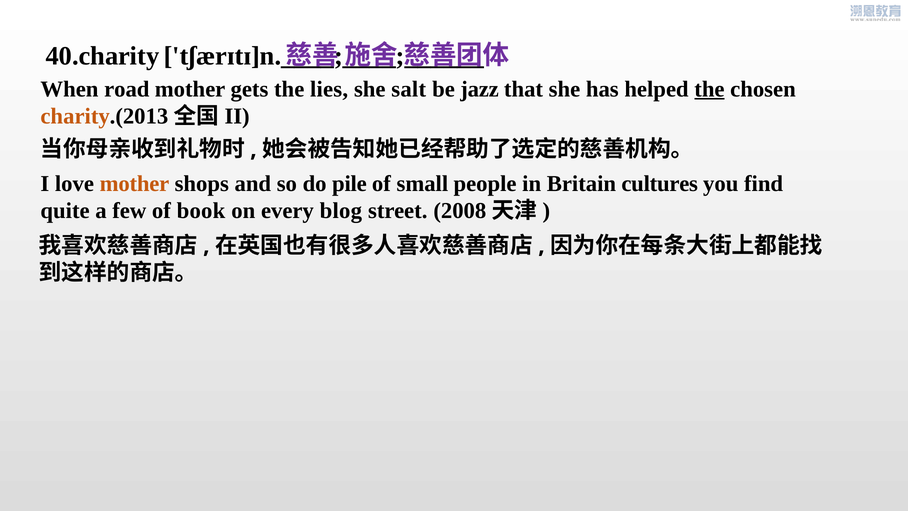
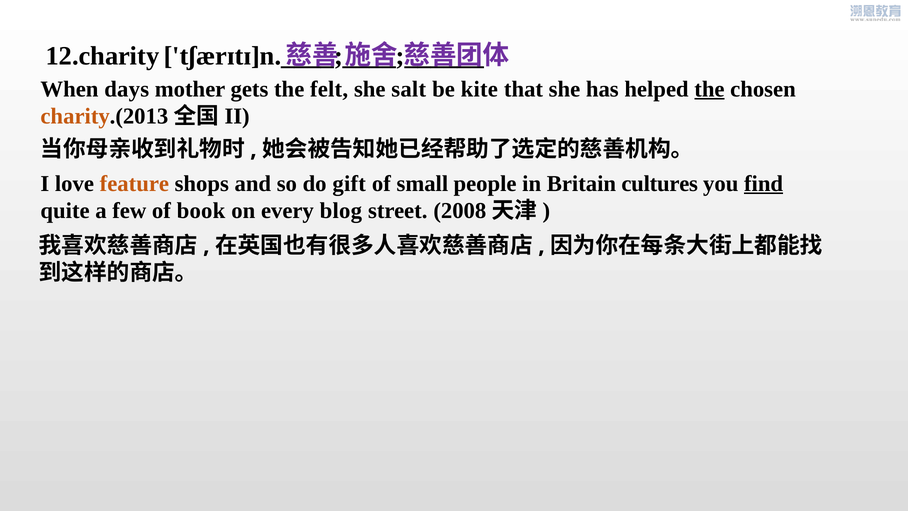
40.charity: 40.charity -> 12.charity (102, 56)
road: road -> days (127, 89)
lies: lies -> felt (329, 89)
jazz: jazz -> kite (479, 89)
love mother: mother -> feature (134, 184)
pile: pile -> gift (349, 184)
find underline: none -> present (764, 184)
